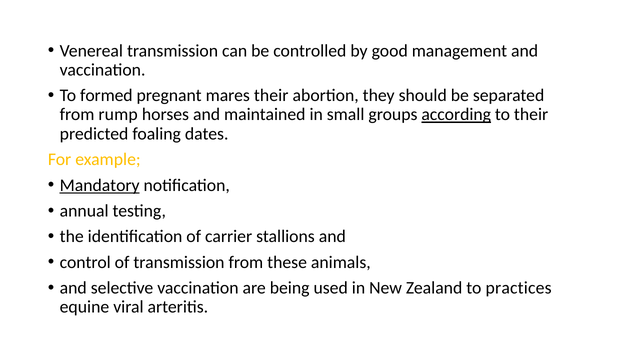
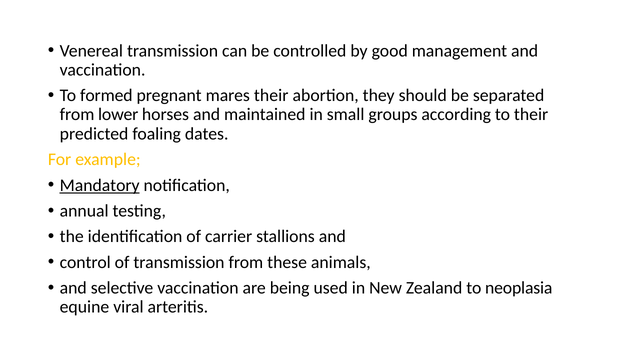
rump: rump -> lower (118, 115)
according underline: present -> none (456, 115)
practices: practices -> neoplasia (519, 288)
